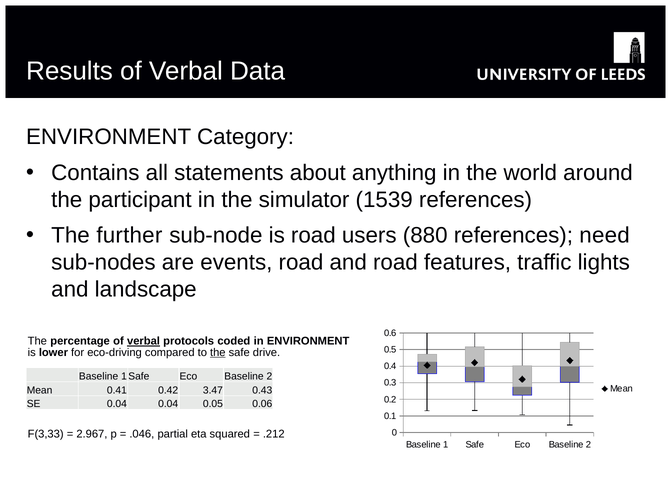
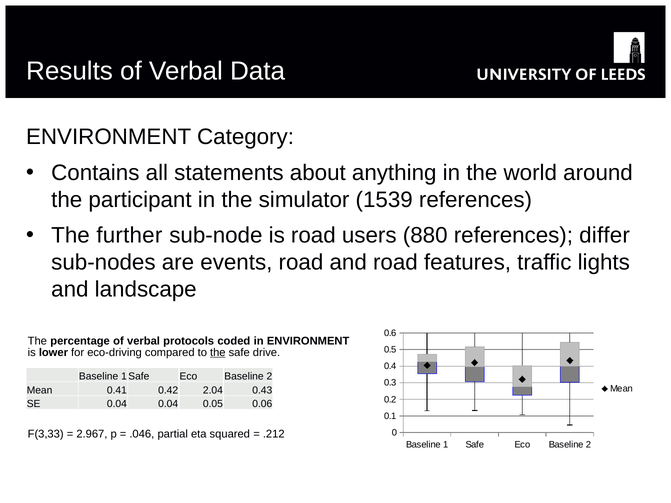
need: need -> differ (605, 236)
verbal underline: present -> none (143, 341)
3.47: 3.47 -> 2.04 (213, 390)
